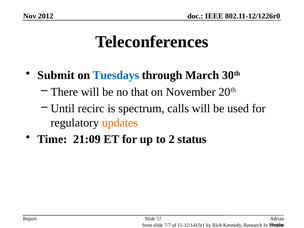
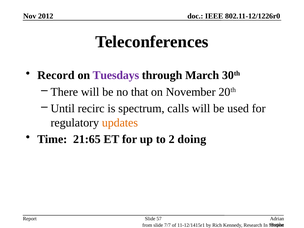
Submit: Submit -> Record (56, 75)
Tuesdays colour: blue -> purple (116, 75)
21:09: 21:09 -> 21:65 (87, 139)
status: status -> doing (192, 139)
